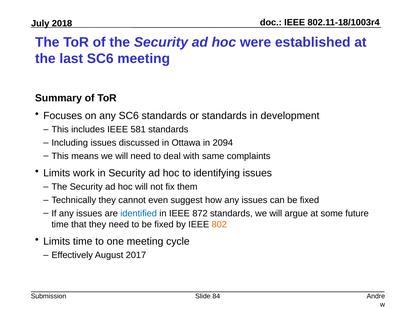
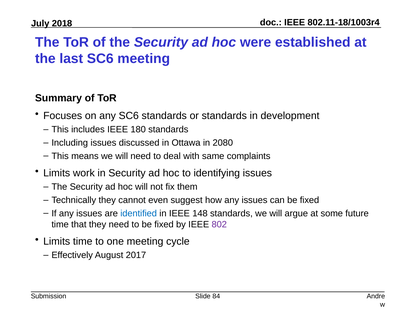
581: 581 -> 180 (138, 130)
2094: 2094 -> 2080 (223, 143)
872: 872 -> 148 (200, 213)
802 colour: orange -> purple (219, 224)
